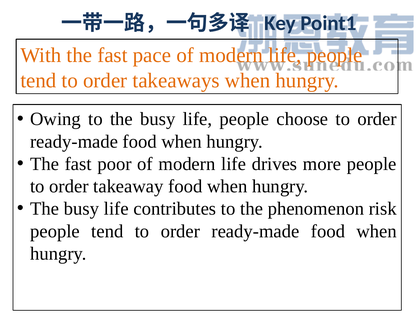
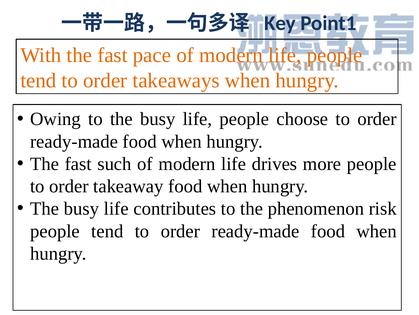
poor: poor -> such (114, 164)
